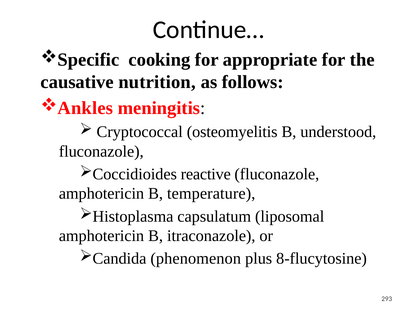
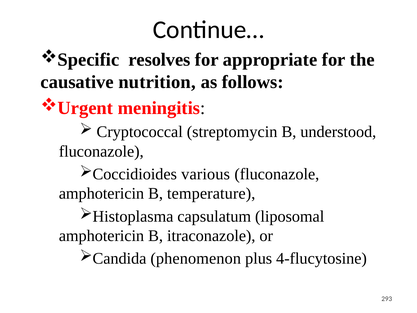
cooking: cooking -> resolves (159, 60)
Ankles: Ankles -> Urgent (85, 108)
osteomyelitis: osteomyelitis -> streptomycin (232, 132)
reactive: reactive -> various (206, 174)
8-flucytosine: 8-flucytosine -> 4-flucytosine (322, 258)
